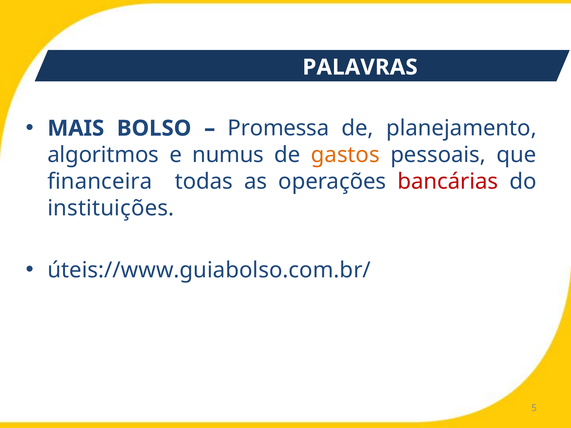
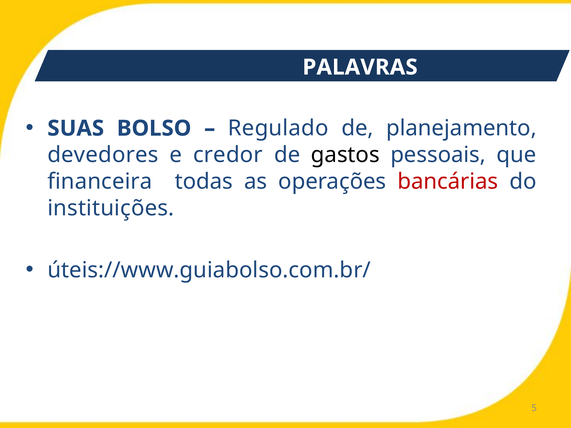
MAIS: MAIS -> SUAS (76, 128)
Promessa: Promessa -> Regulado (278, 128)
algoritmos: algoritmos -> devedores (103, 155)
numus: numus -> credor (228, 155)
gastos colour: orange -> black (345, 155)
